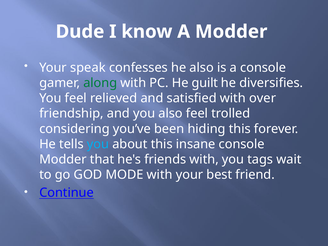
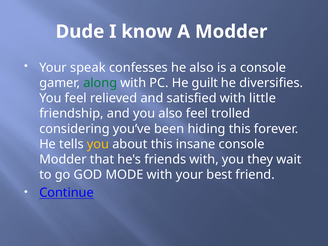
over: over -> little (263, 98)
you colour: light blue -> yellow (98, 144)
tags: tags -> they (260, 159)
